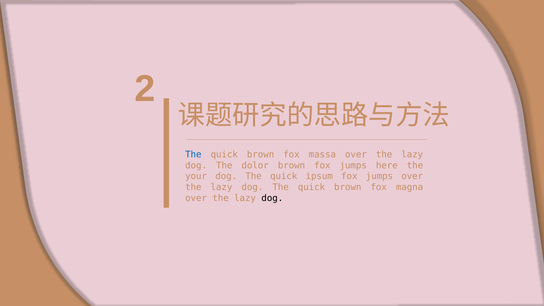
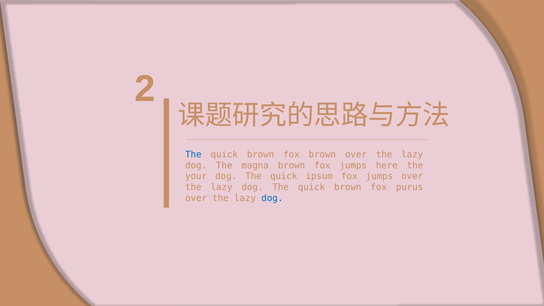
fox massa: massa -> brown (322, 155)
dolor: dolor -> magna (255, 165)
magna: magna -> purus (410, 187)
dog colour: black -> blue (272, 198)
